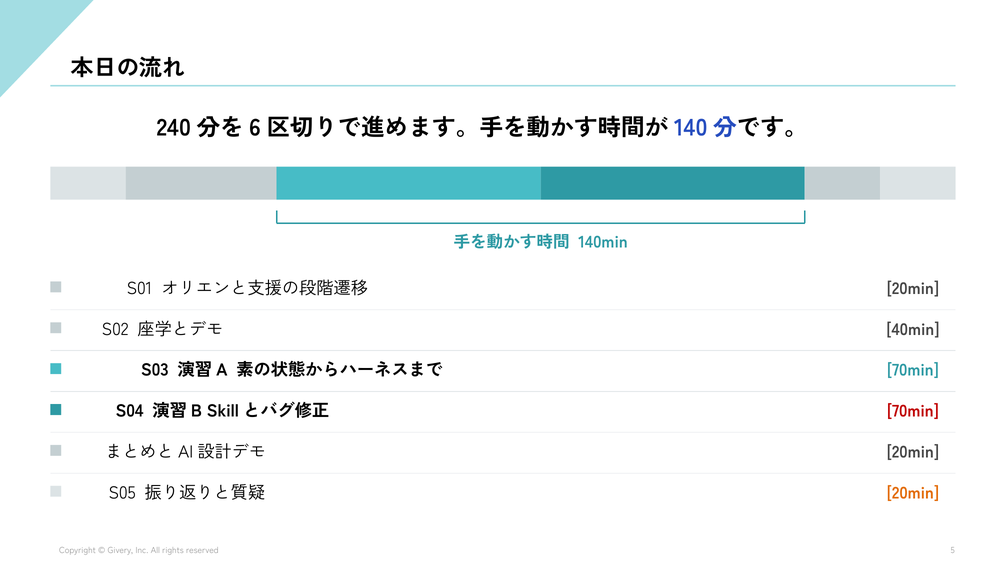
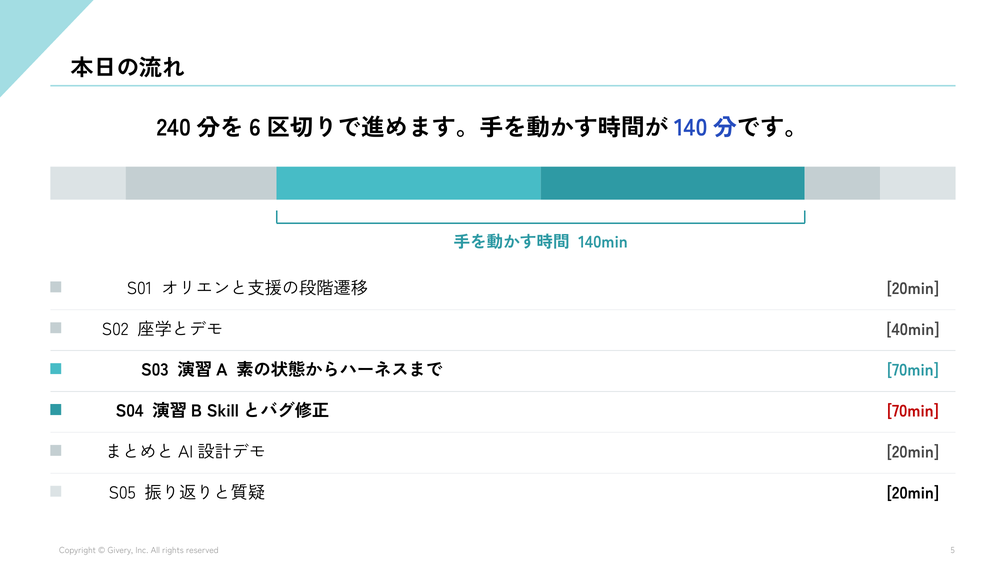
20min colour: orange -> black (913, 493)
